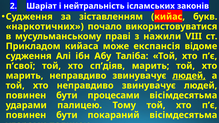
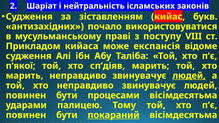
наркотичних: наркотичних -> антизахідних (45, 26)
нажили: нажили -> поступу (162, 36)
п’свої: п’свої -> п’якої (21, 66)
покараний underline: none -> present (114, 115)
